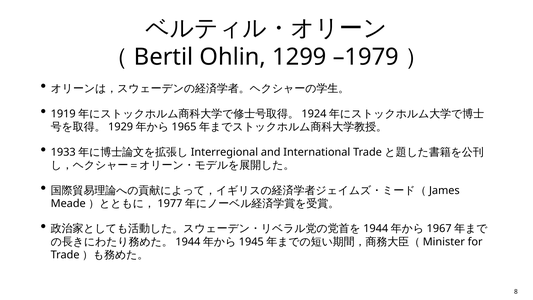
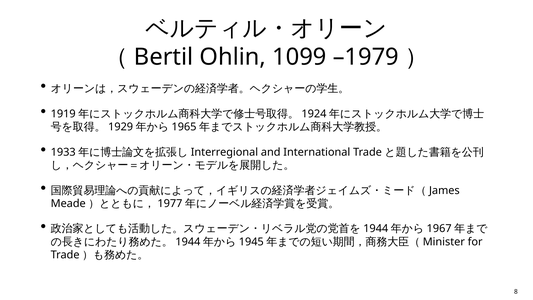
1299: 1299 -> 1099 (299, 57)
